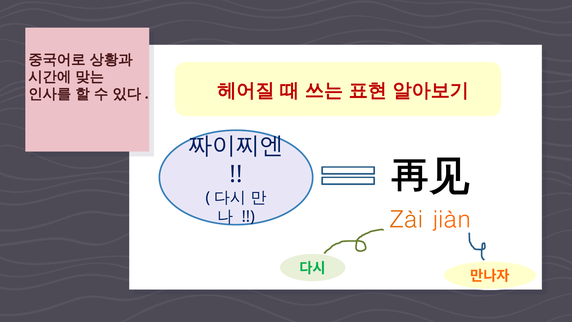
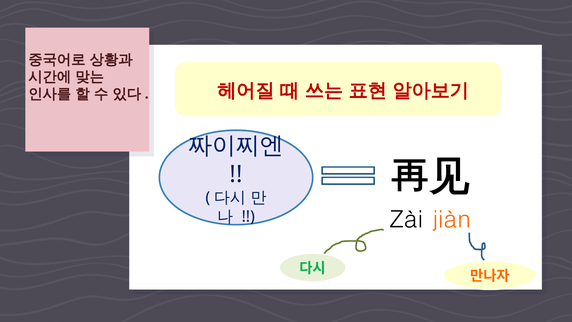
Zài colour: orange -> black (406, 219)
